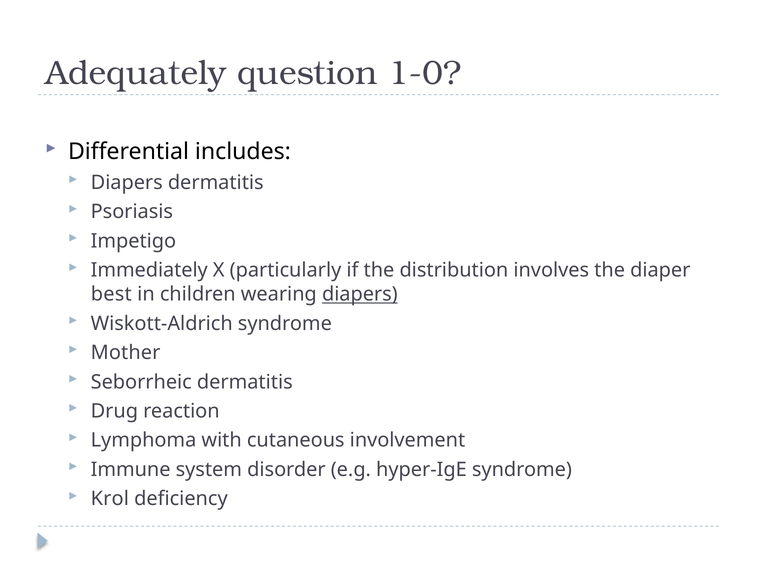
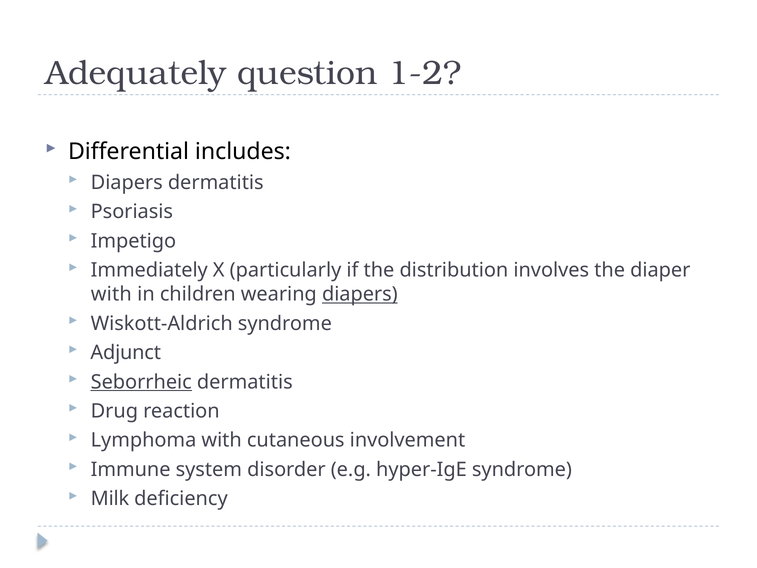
1-0: 1-0 -> 1-2 (425, 73)
best: best -> with (111, 294)
Mother: Mother -> Adjunct (126, 353)
Seborrheic underline: none -> present (141, 382)
Krol: Krol -> Milk (110, 499)
